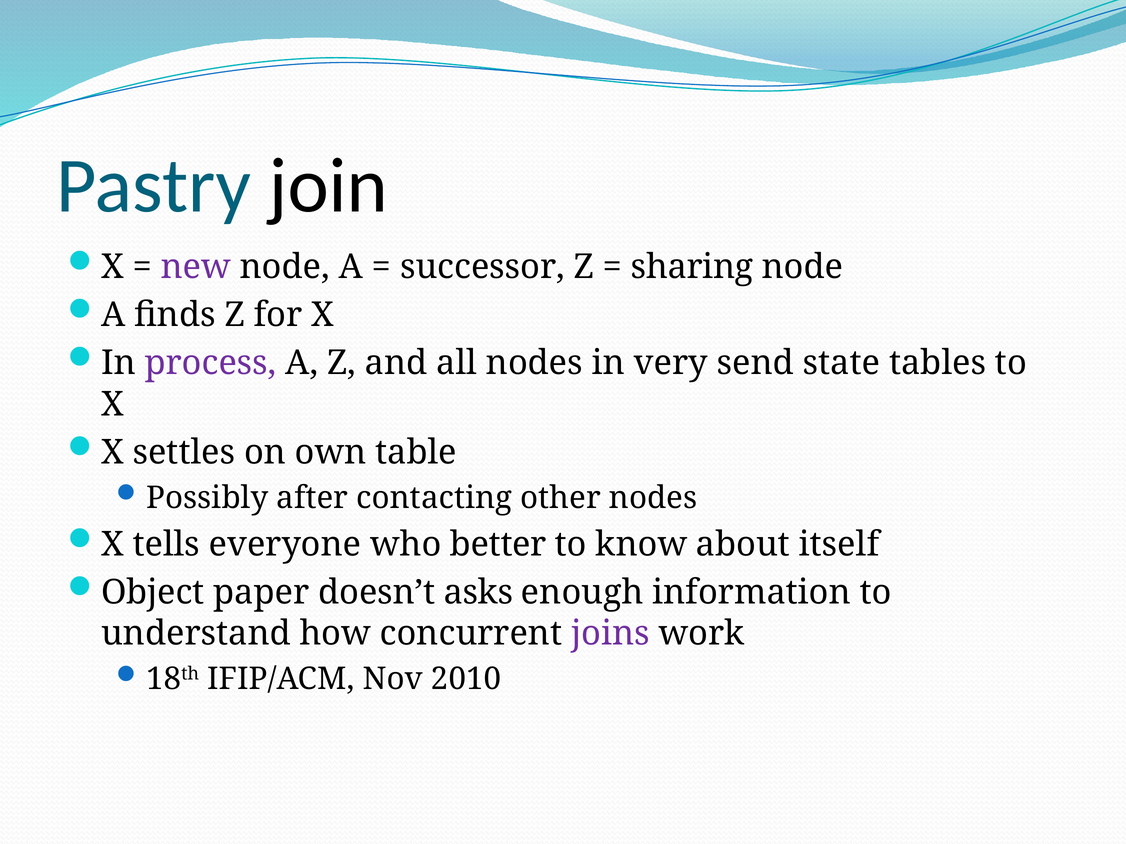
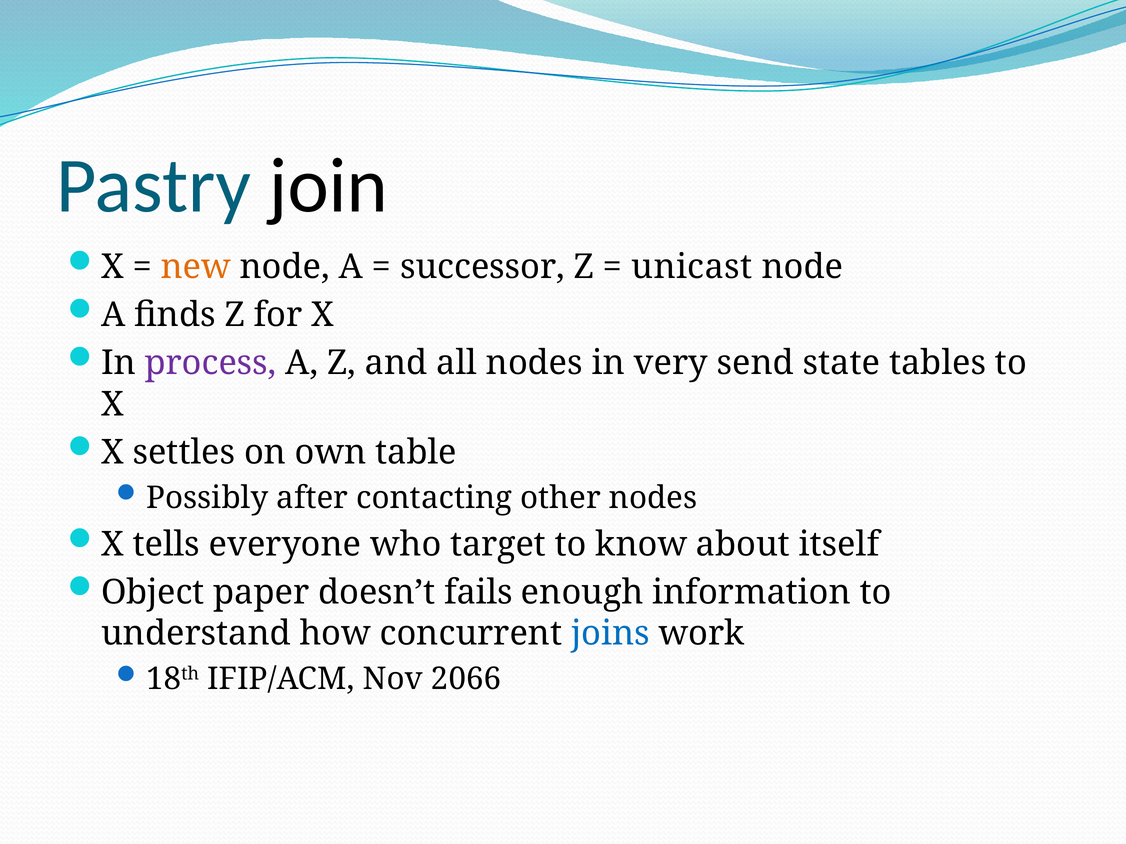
new colour: purple -> orange (196, 267)
sharing: sharing -> unicast (692, 267)
better: better -> target (498, 545)
asks: asks -> fails (479, 593)
joins colour: purple -> blue (611, 634)
2010: 2010 -> 2066 (466, 679)
